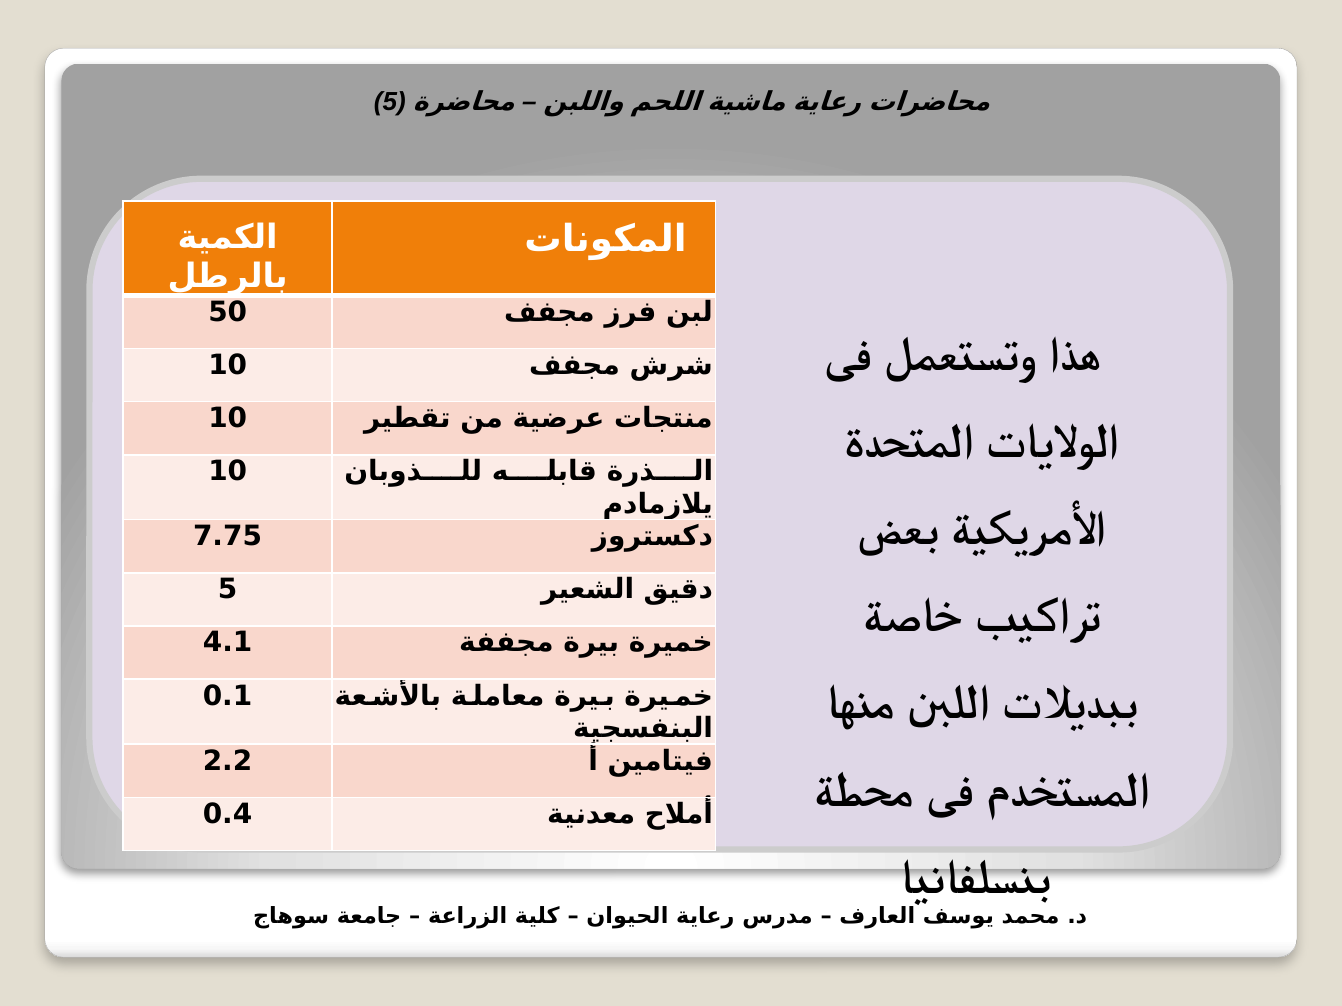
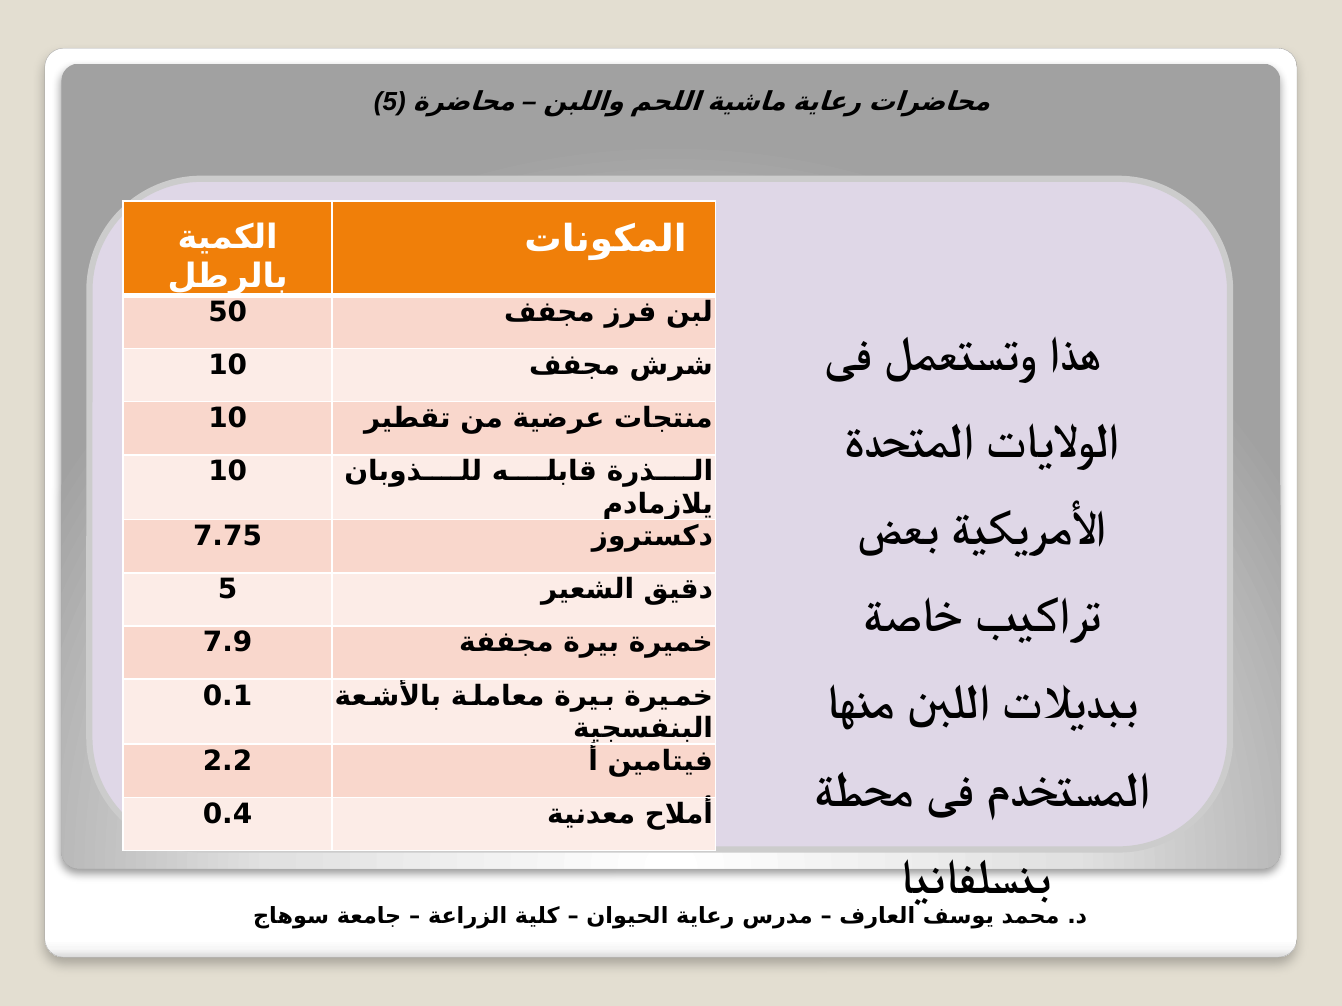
4.1: 4.1 -> 7.9 (228, 643)
